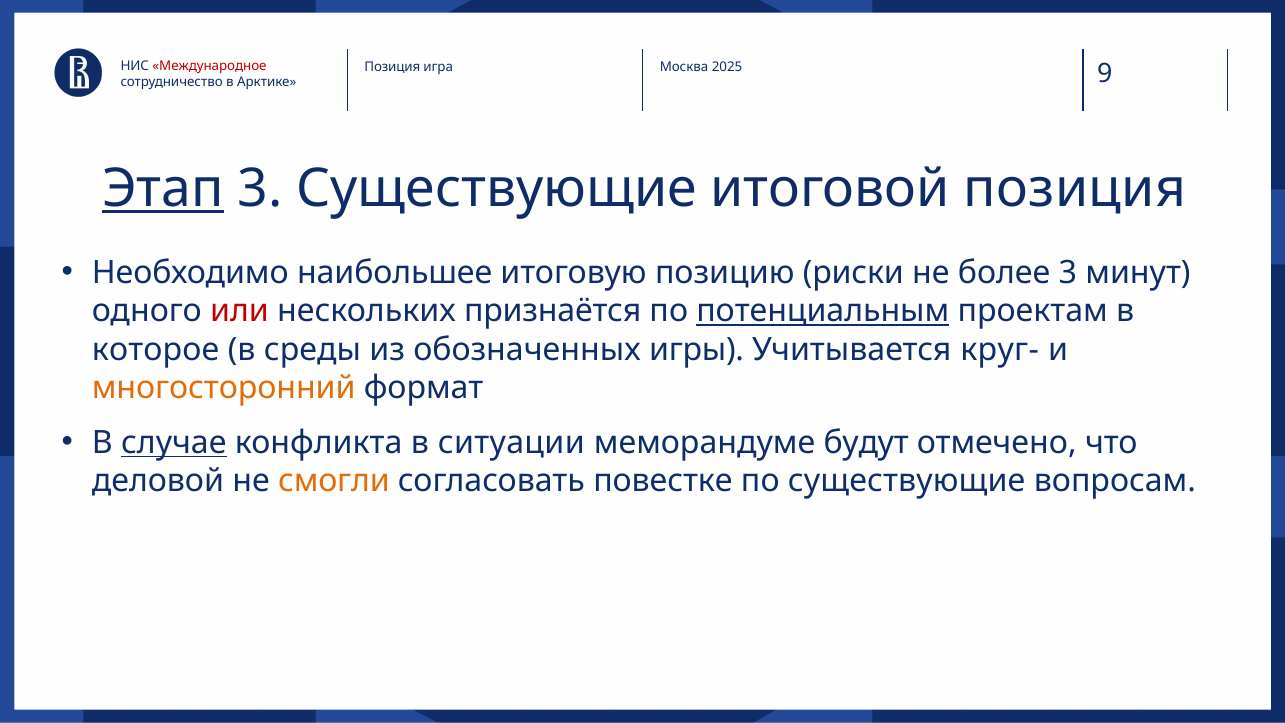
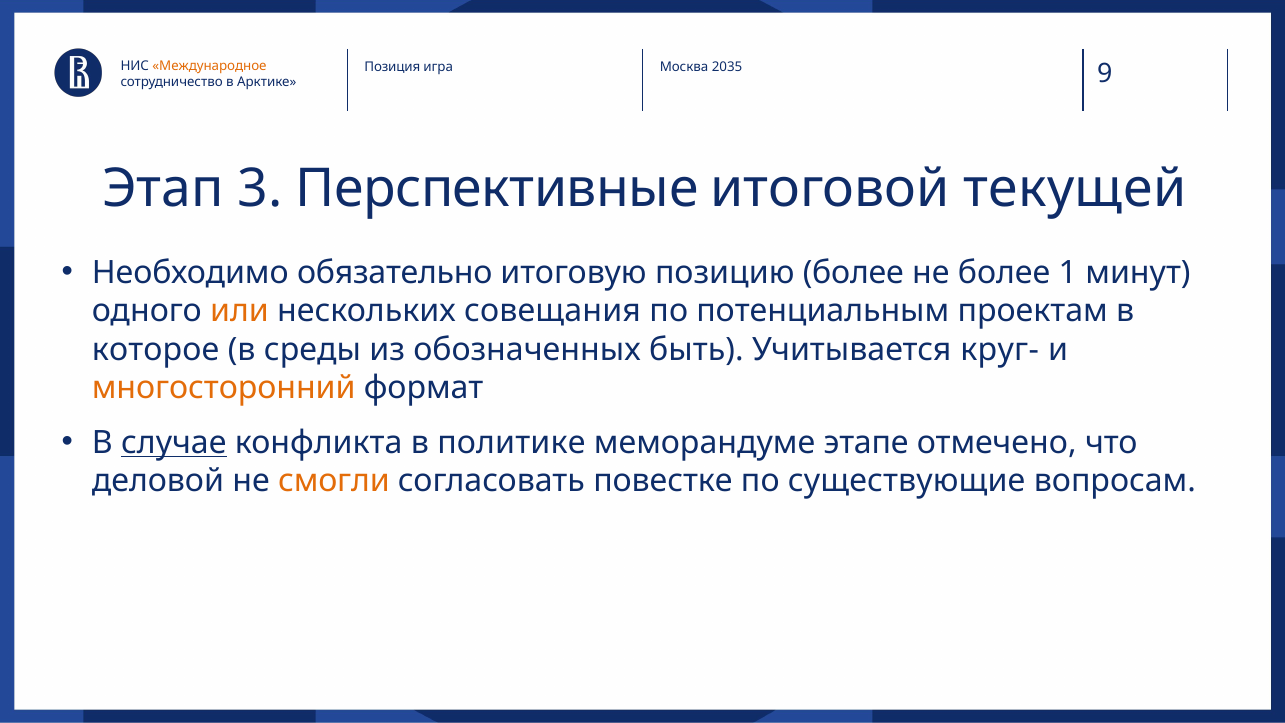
Международное colour: red -> orange (210, 66)
2025: 2025 -> 2035 (727, 67)
Этап underline: present -> none (163, 188)
3 Существующие: Существующие -> Перспективные (497, 188)
итоговой позиция: позиция -> текущей (1075, 188)
наибольшее: наибольшее -> обязательно (395, 272)
позицию риски: риски -> более (853, 272)
более 3: 3 -> 1 (1068, 272)
или colour: red -> orange (239, 311)
признаётся: признаётся -> совещания (553, 311)
потенциальным underline: present -> none (823, 311)
игры: игры -> быть (696, 349)
ситуации: ситуации -> политике (511, 443)
будут: будут -> этапе (866, 443)
